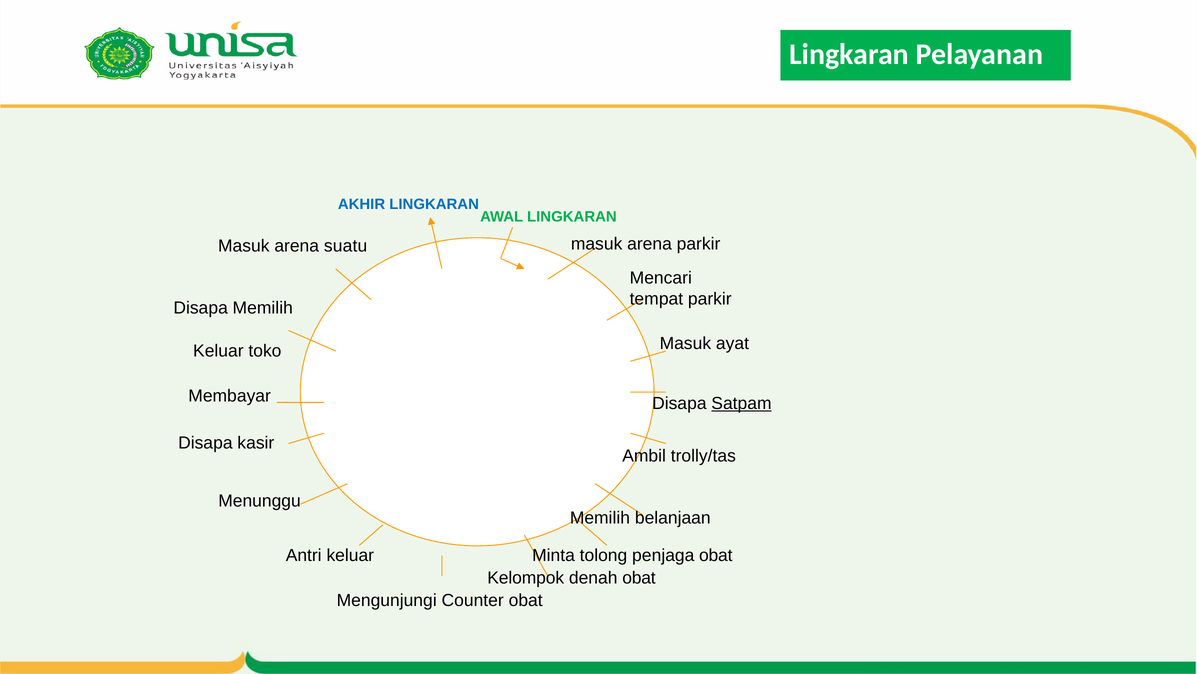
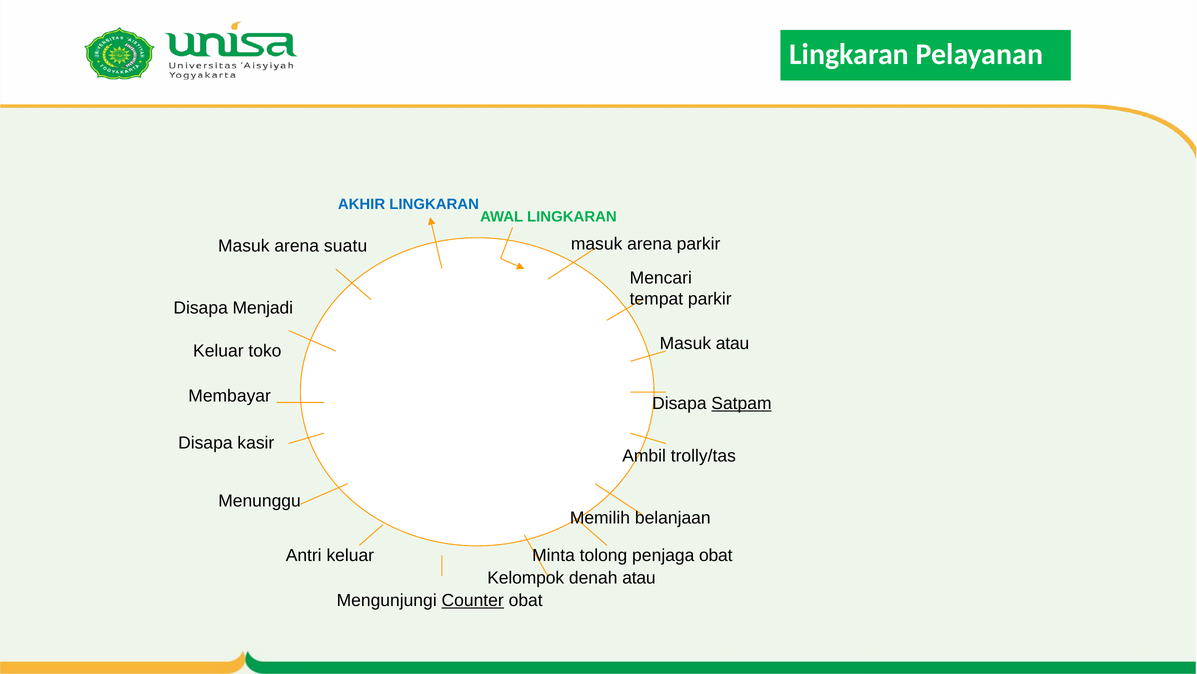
Disapa Memilih: Memilih -> Menjadi (263, 308)
Masuk ayat: ayat -> atau (733, 343)
denah obat: obat -> atau (639, 577)
Counter underline: none -> present (473, 600)
